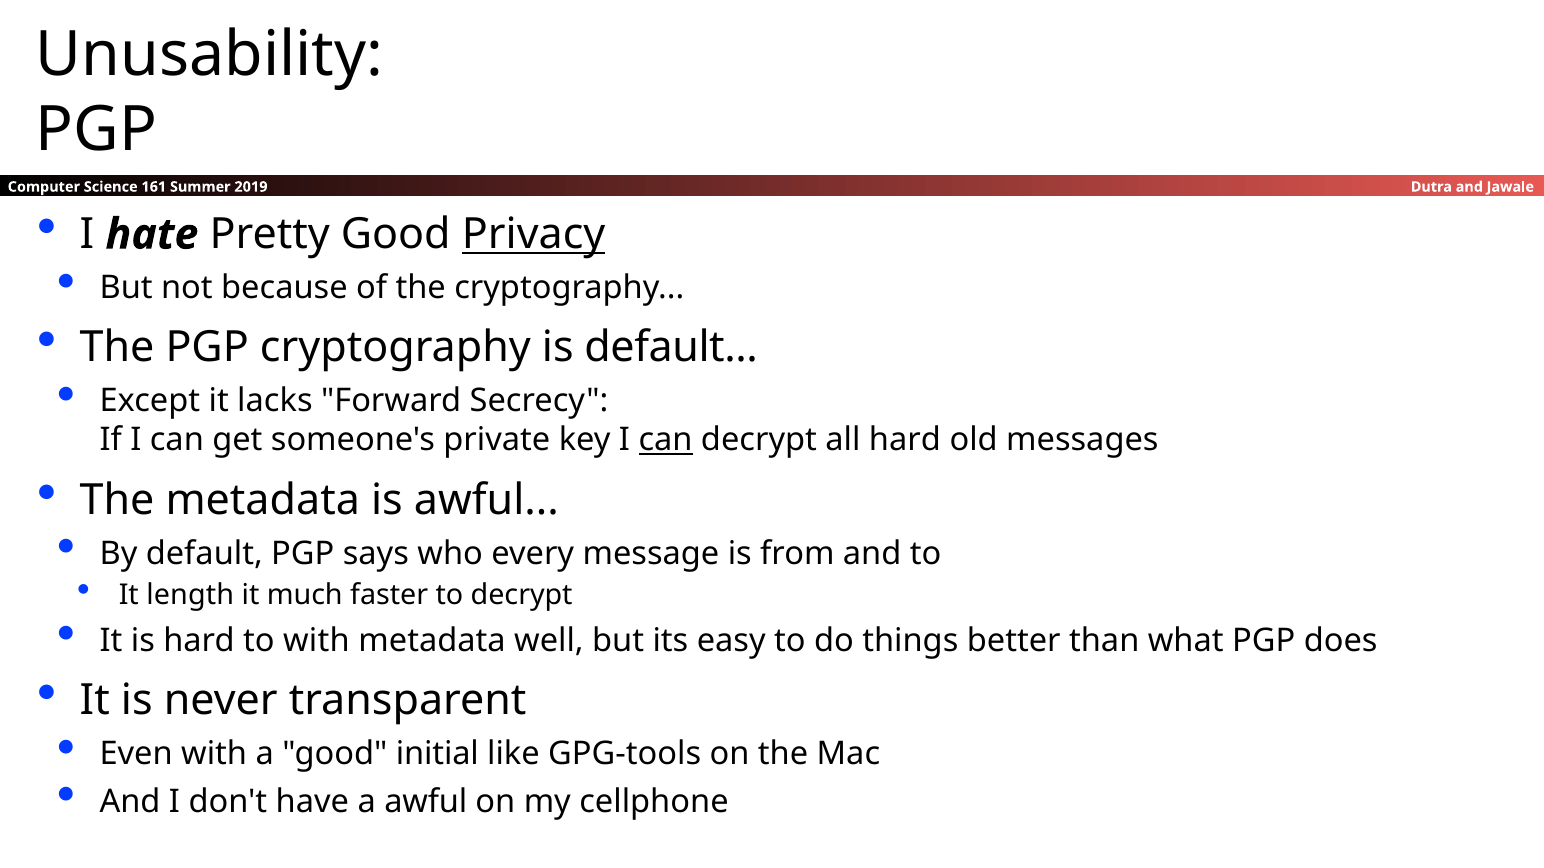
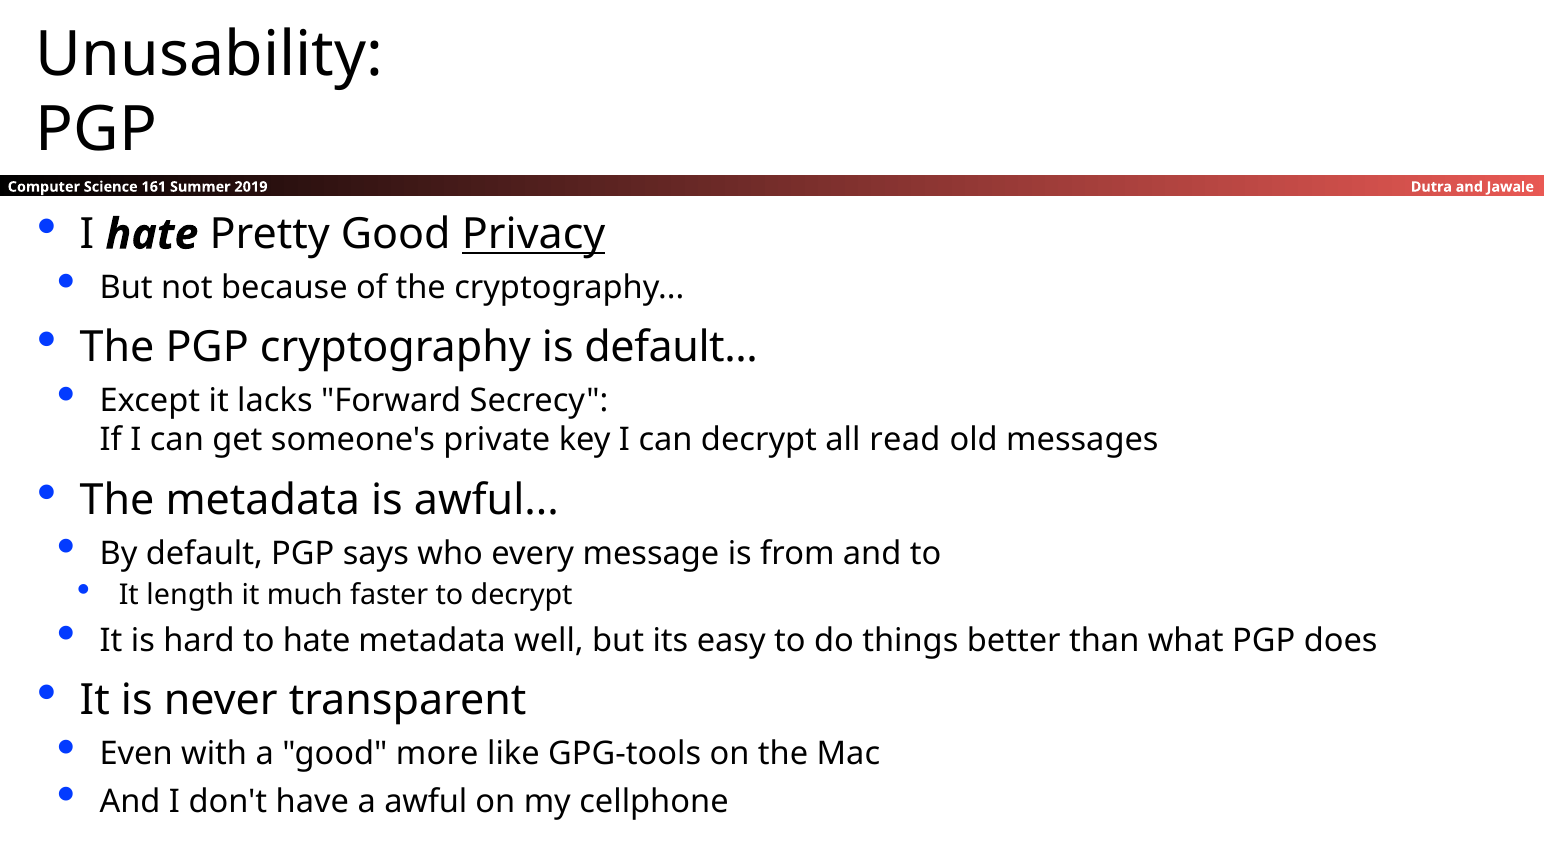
can underline: present -> none (666, 440)
all hard: hard -> read (905, 440)
to with: with -> hate (317, 641)
initial: initial -> more (437, 754)
